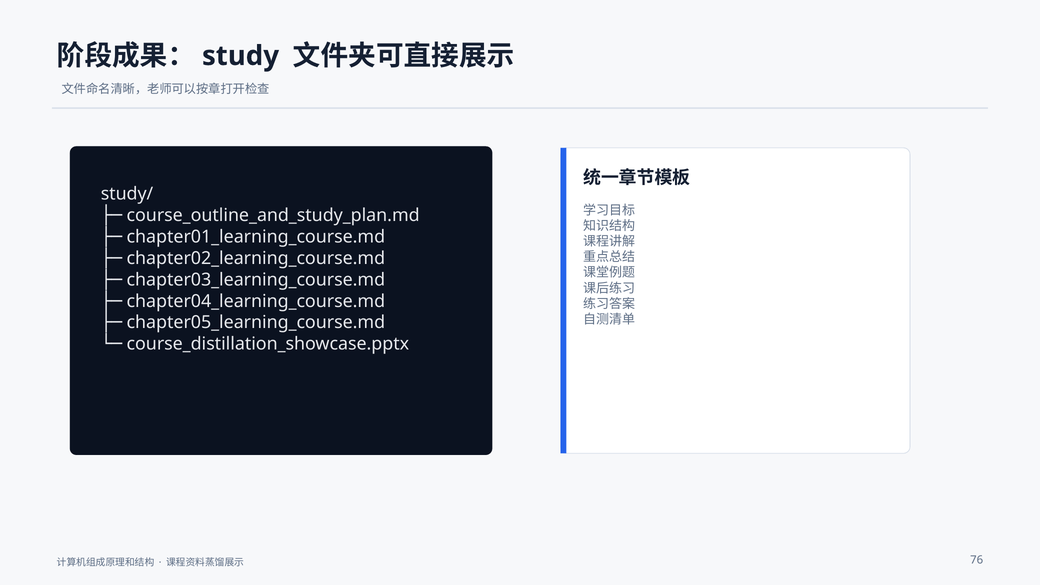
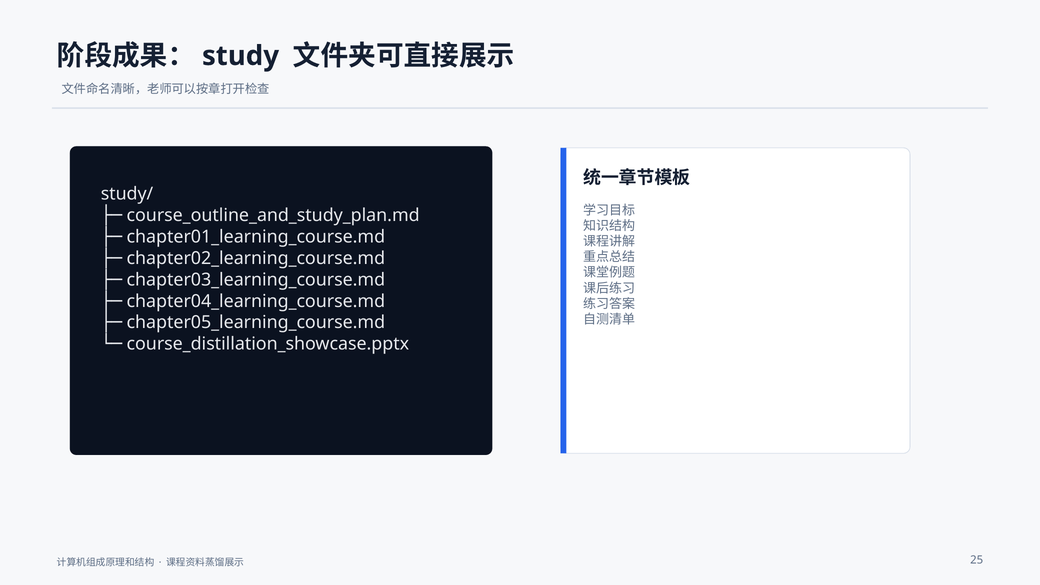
76: 76 -> 25 (977, 560)
